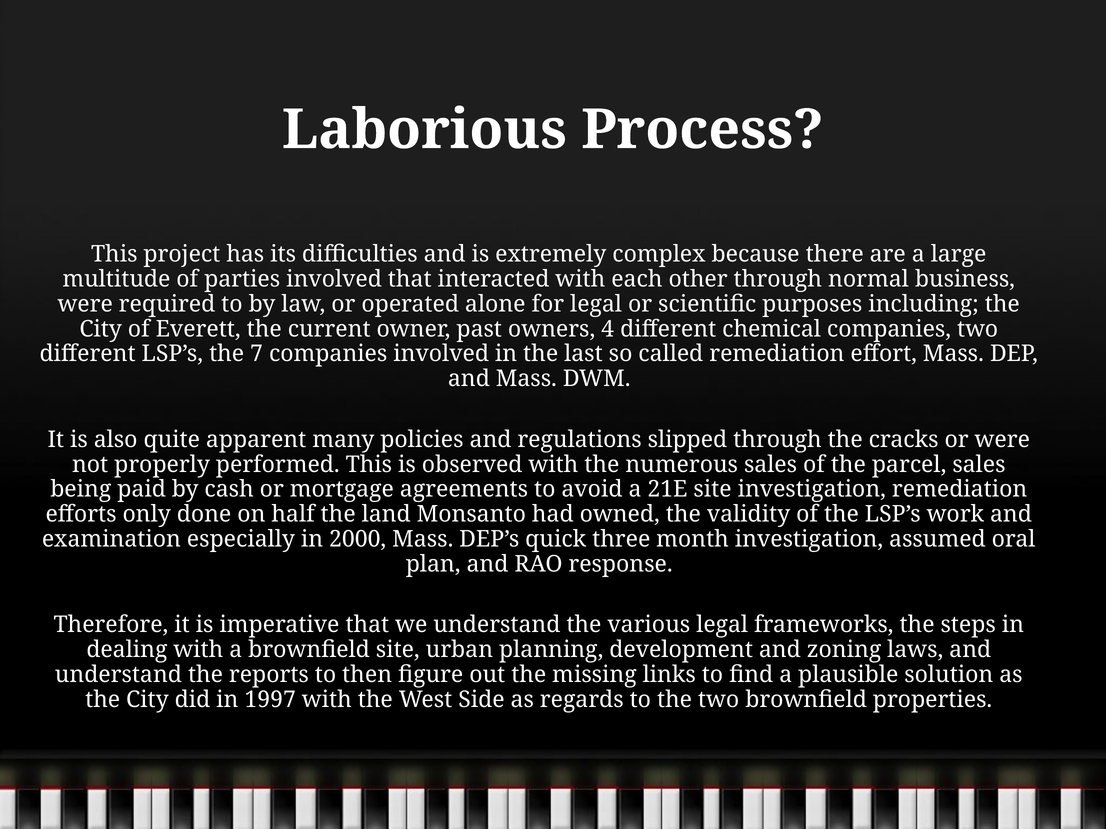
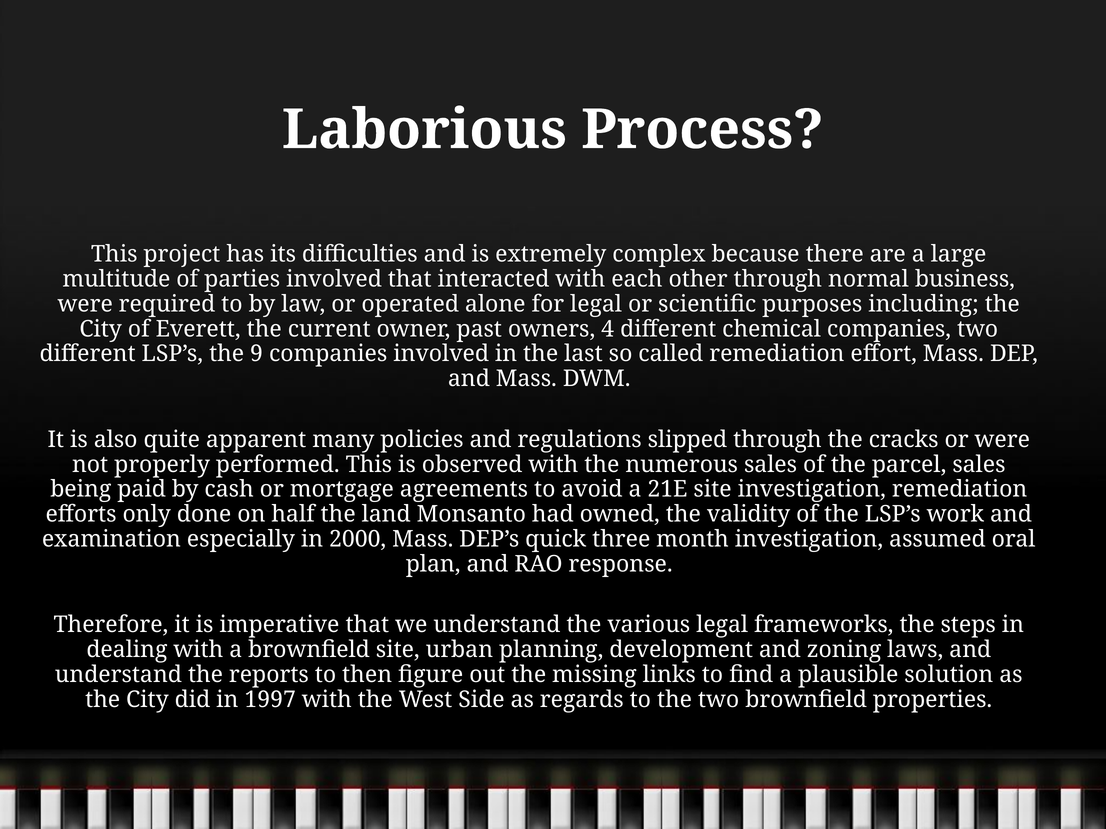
7: 7 -> 9 (257, 354)
